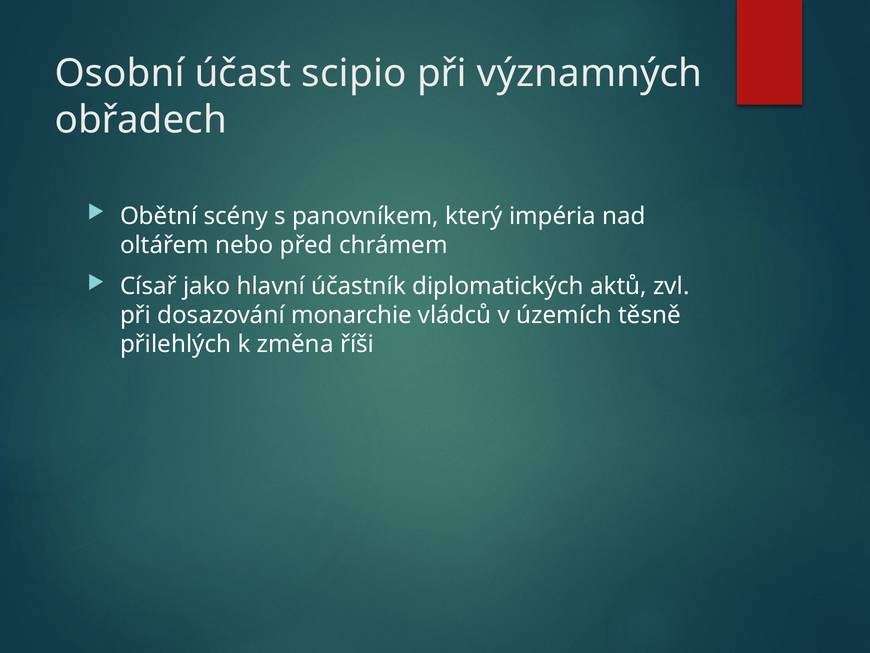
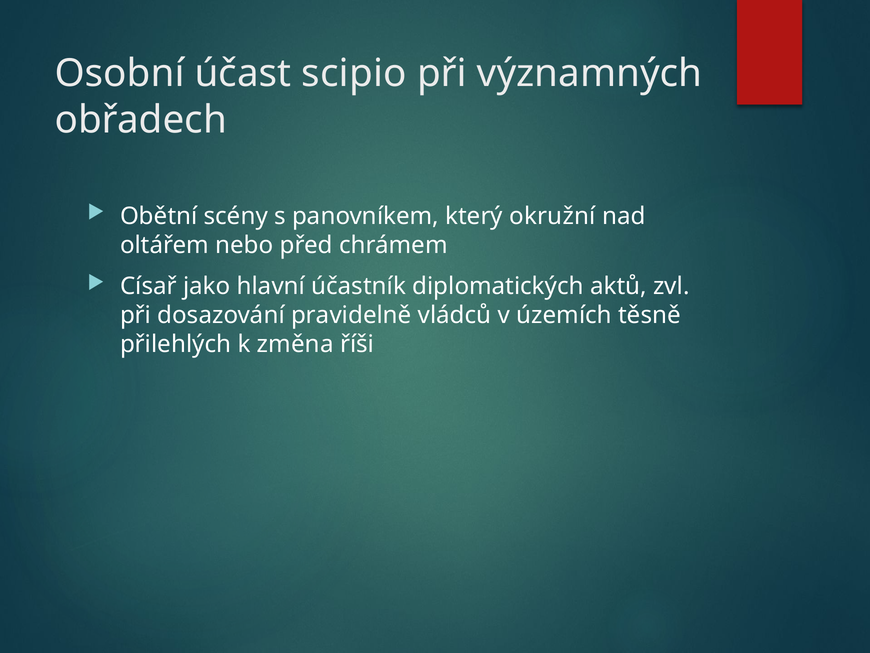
impéria: impéria -> okružní (552, 216)
monarchie: monarchie -> pravidelně (351, 315)
